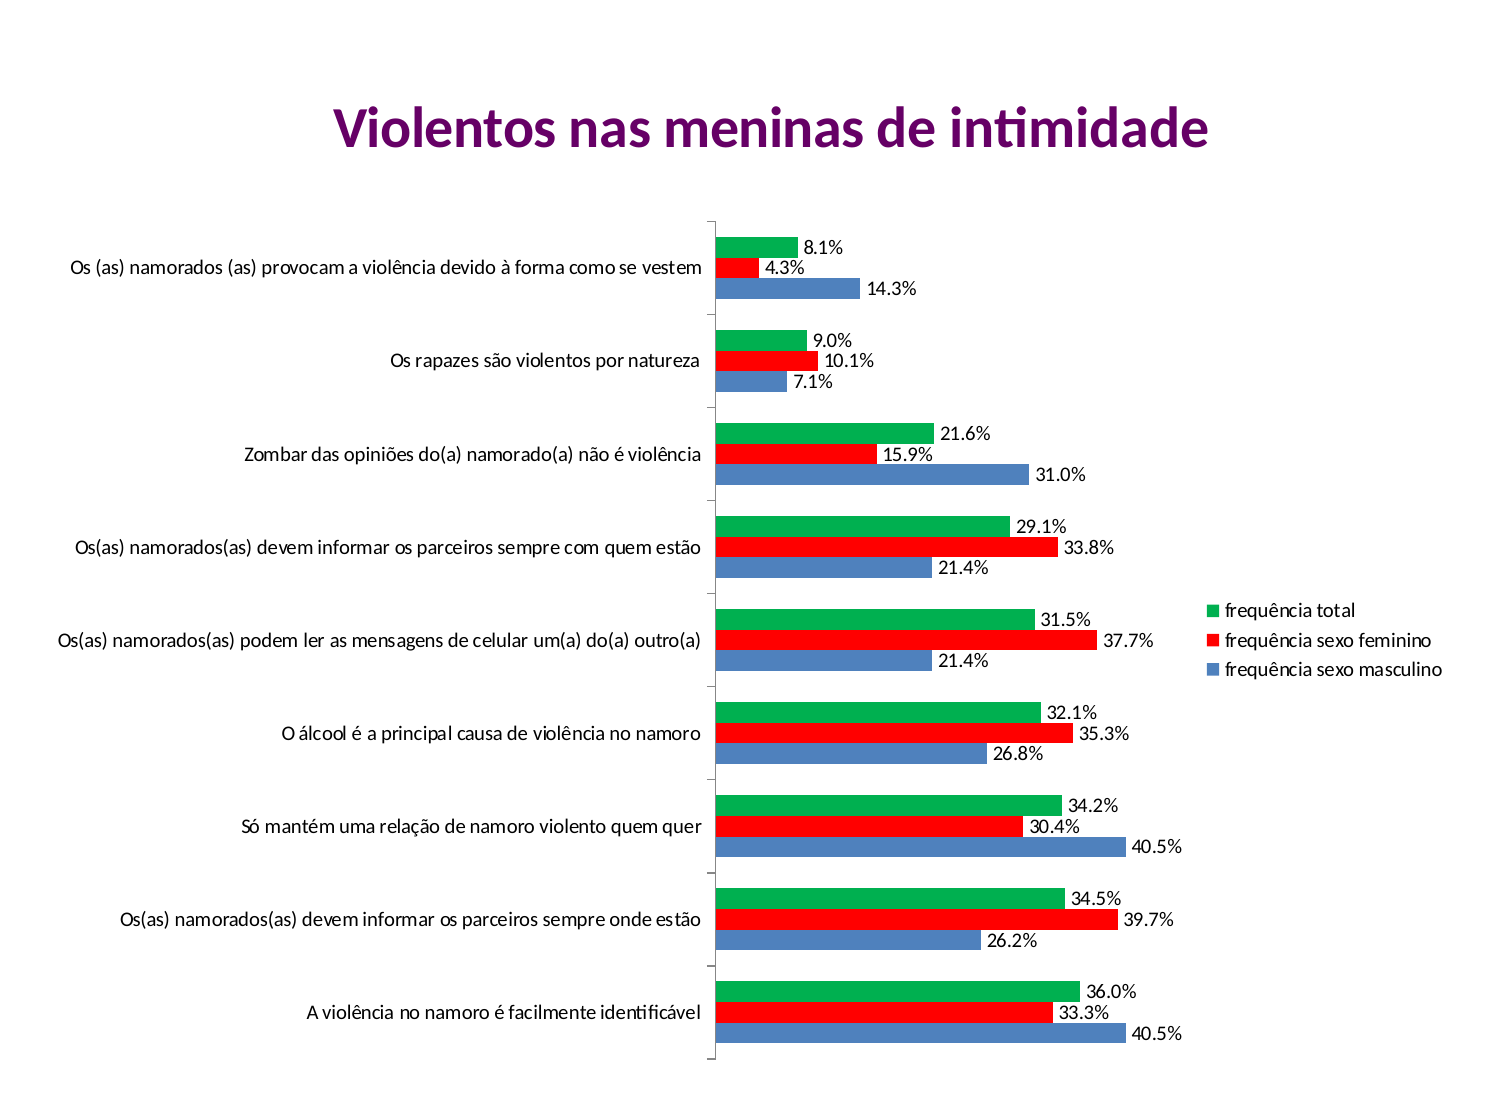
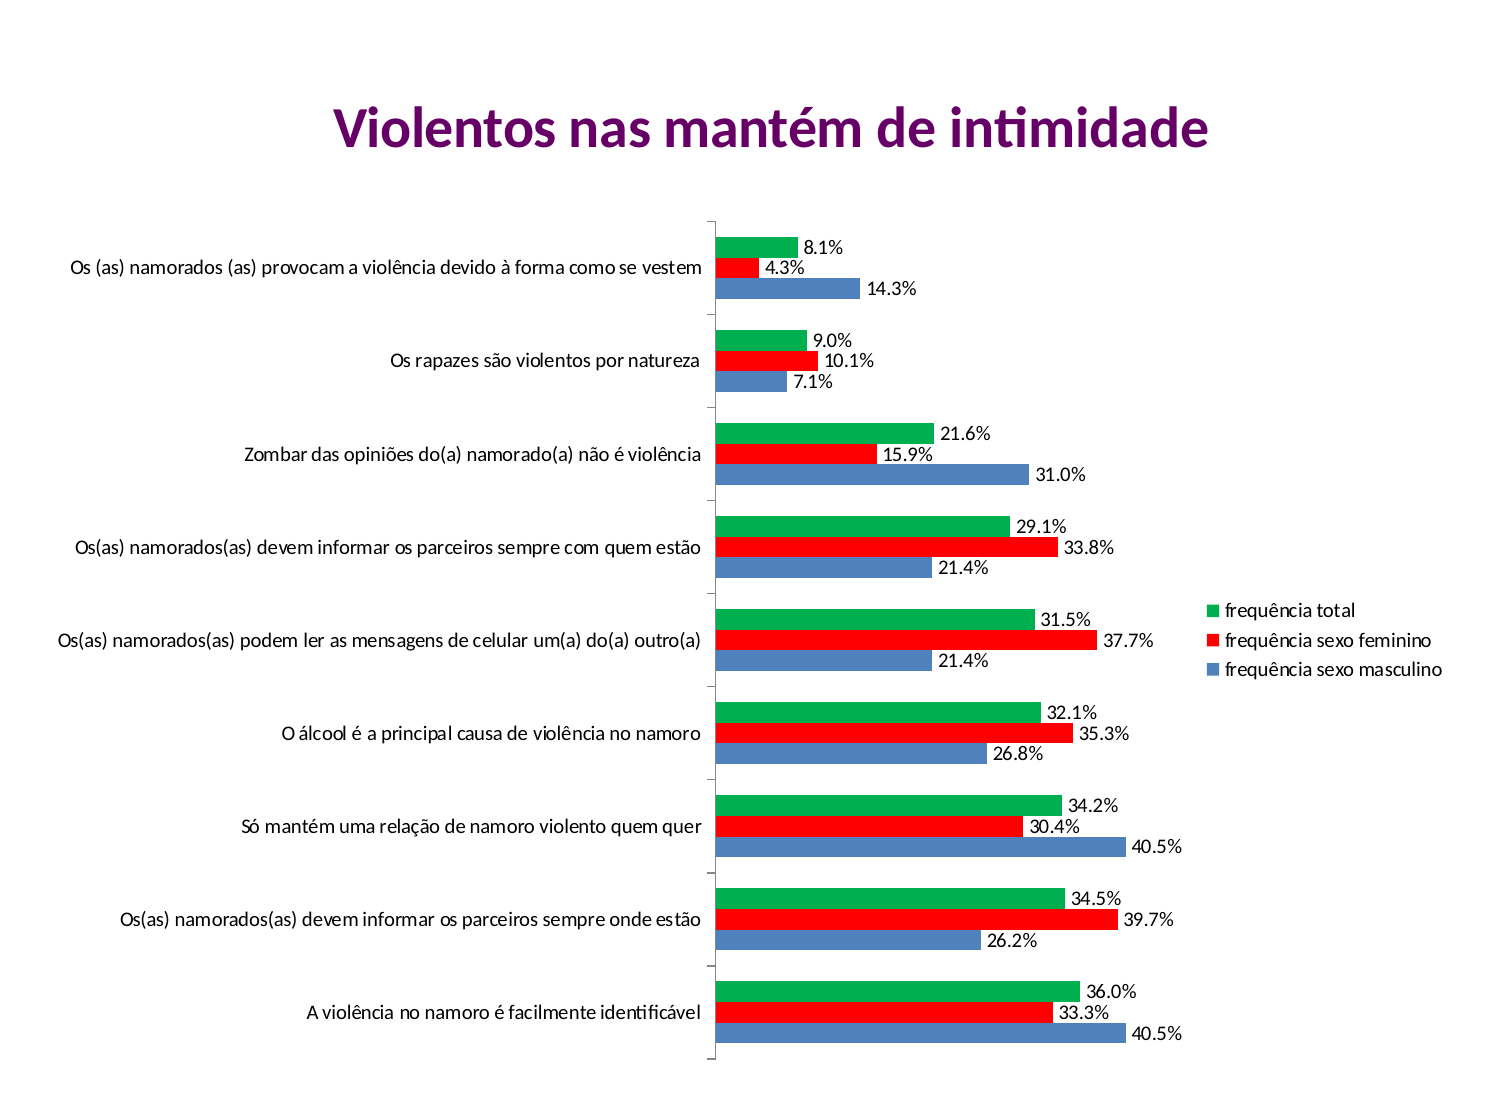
nas meninas: meninas -> mantém (764, 128)
